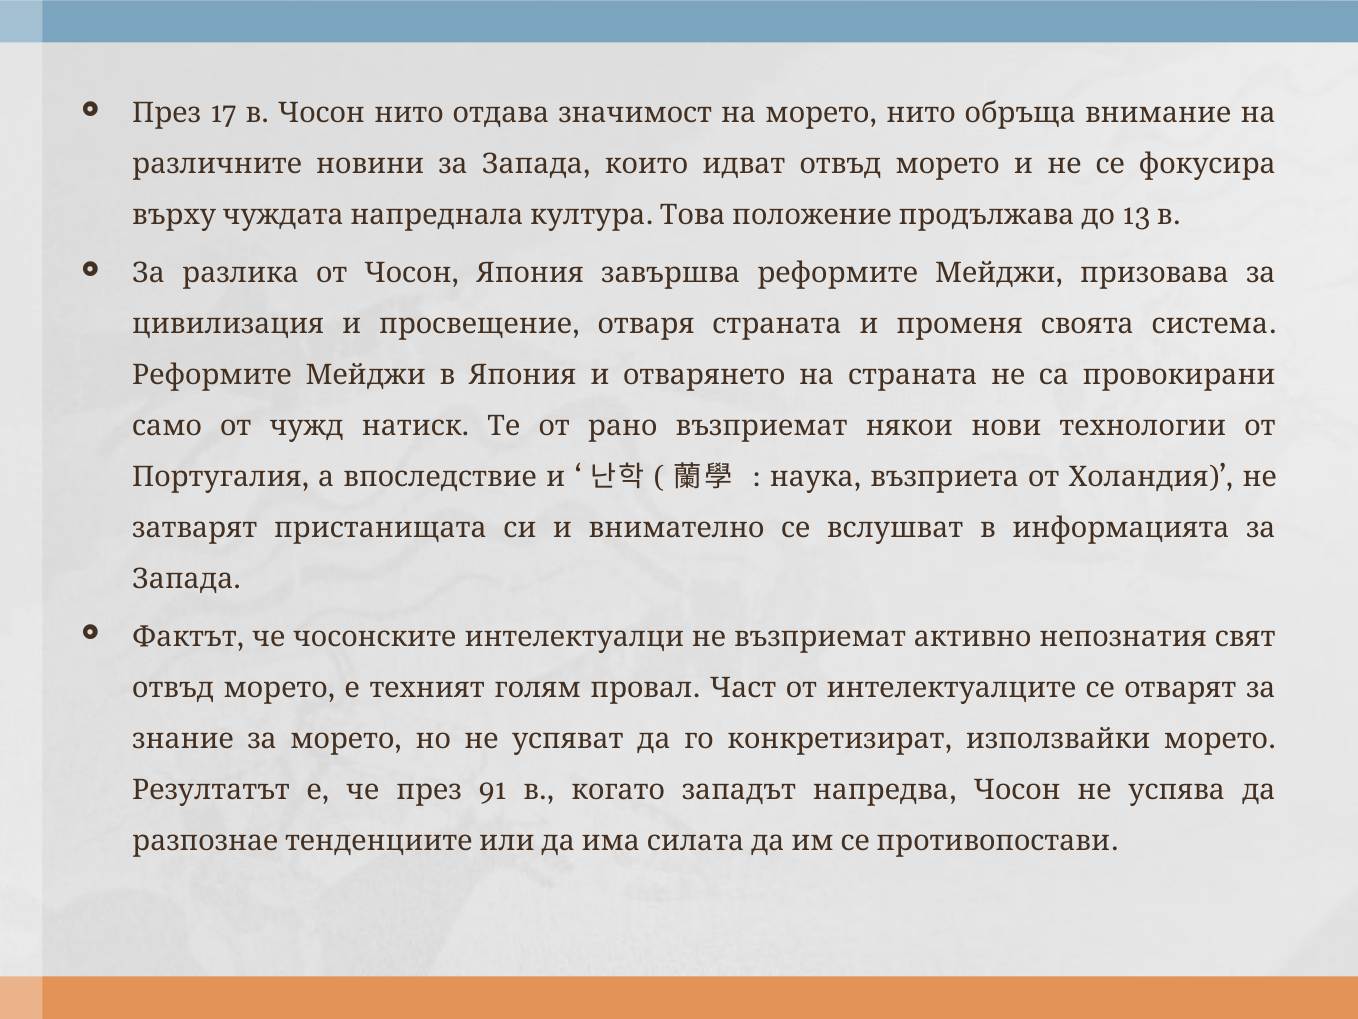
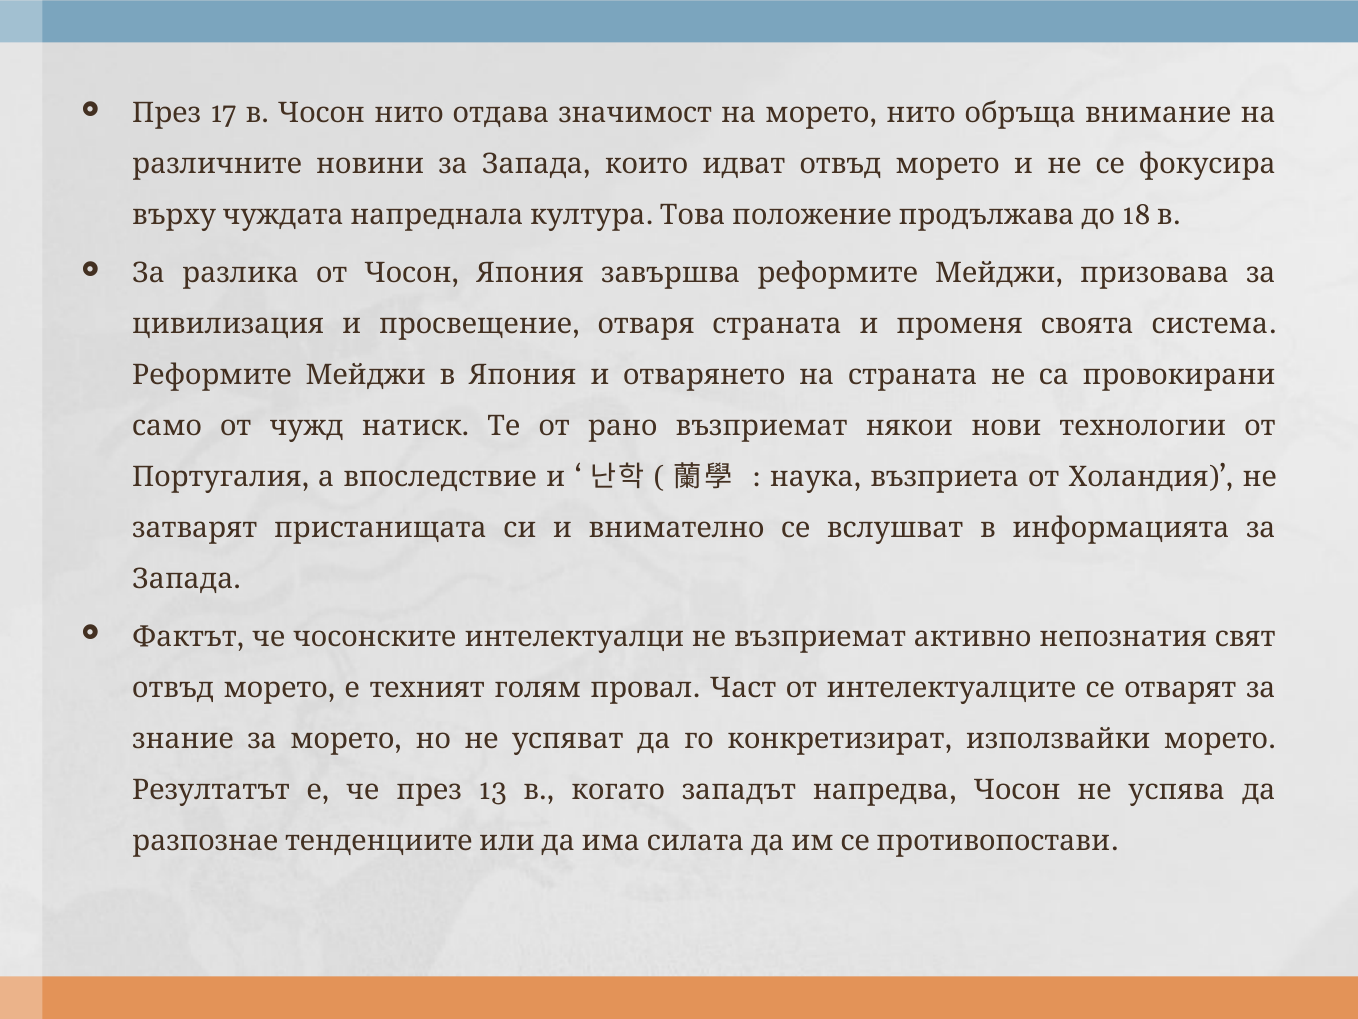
13: 13 -> 18 (1137, 215)
91: 91 -> 13 (493, 789)
